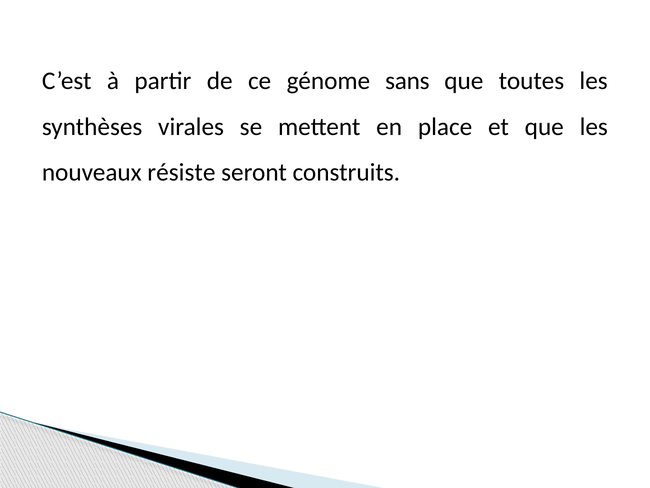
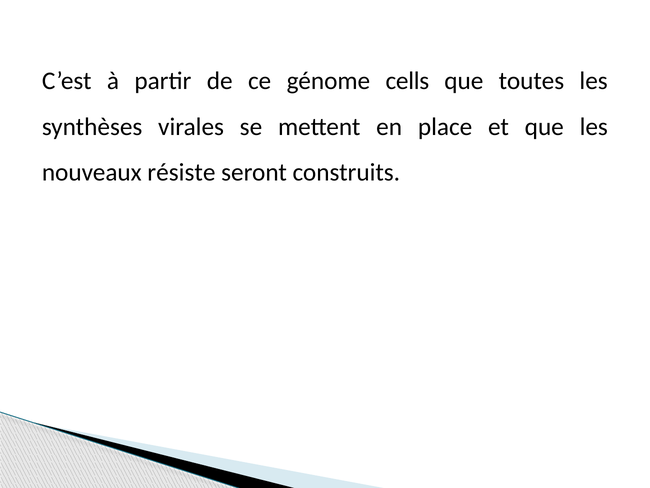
sans: sans -> cells (407, 81)
